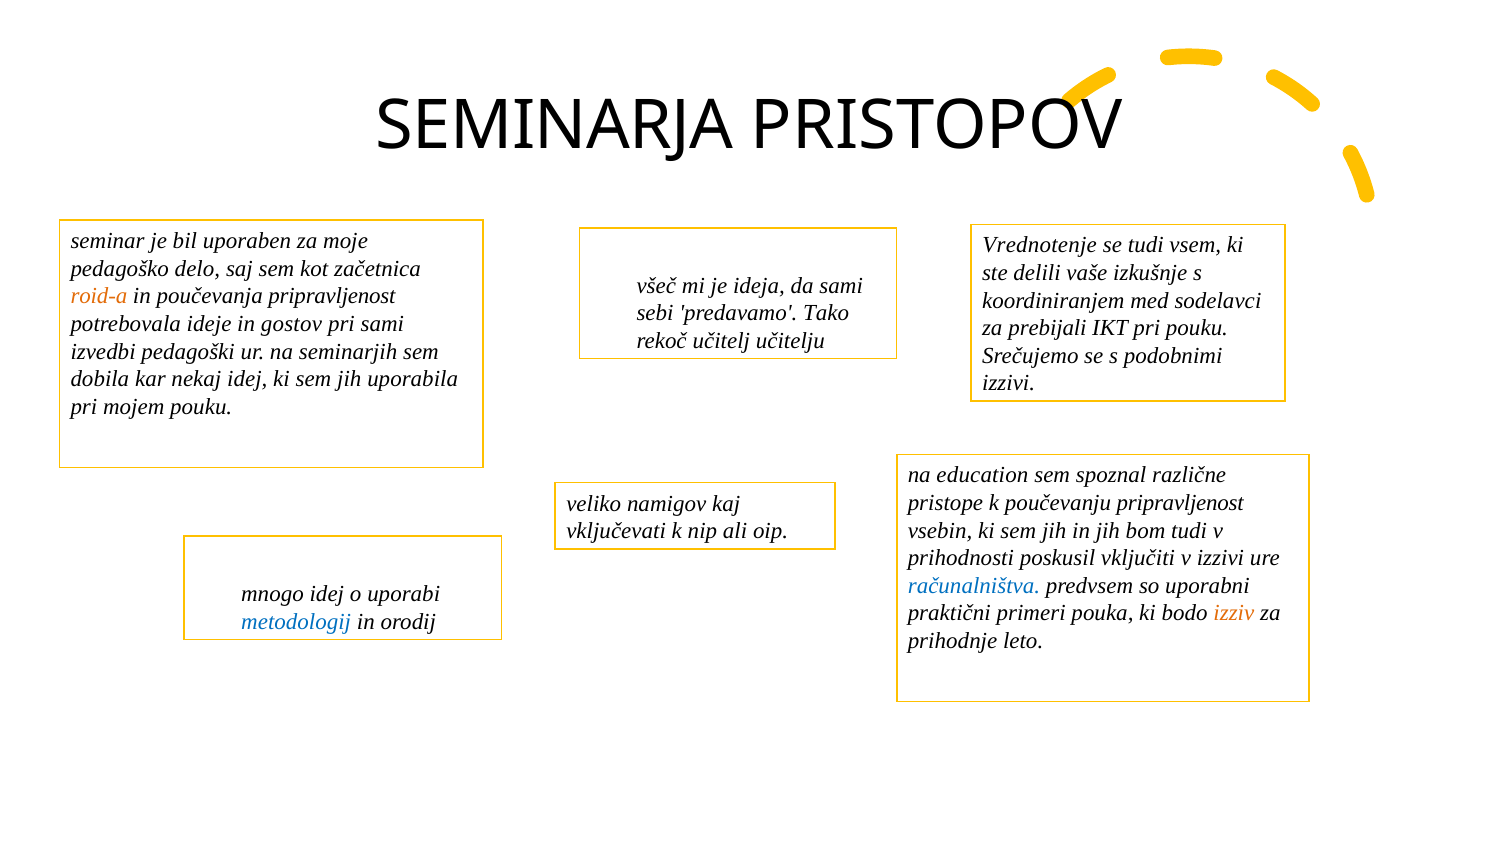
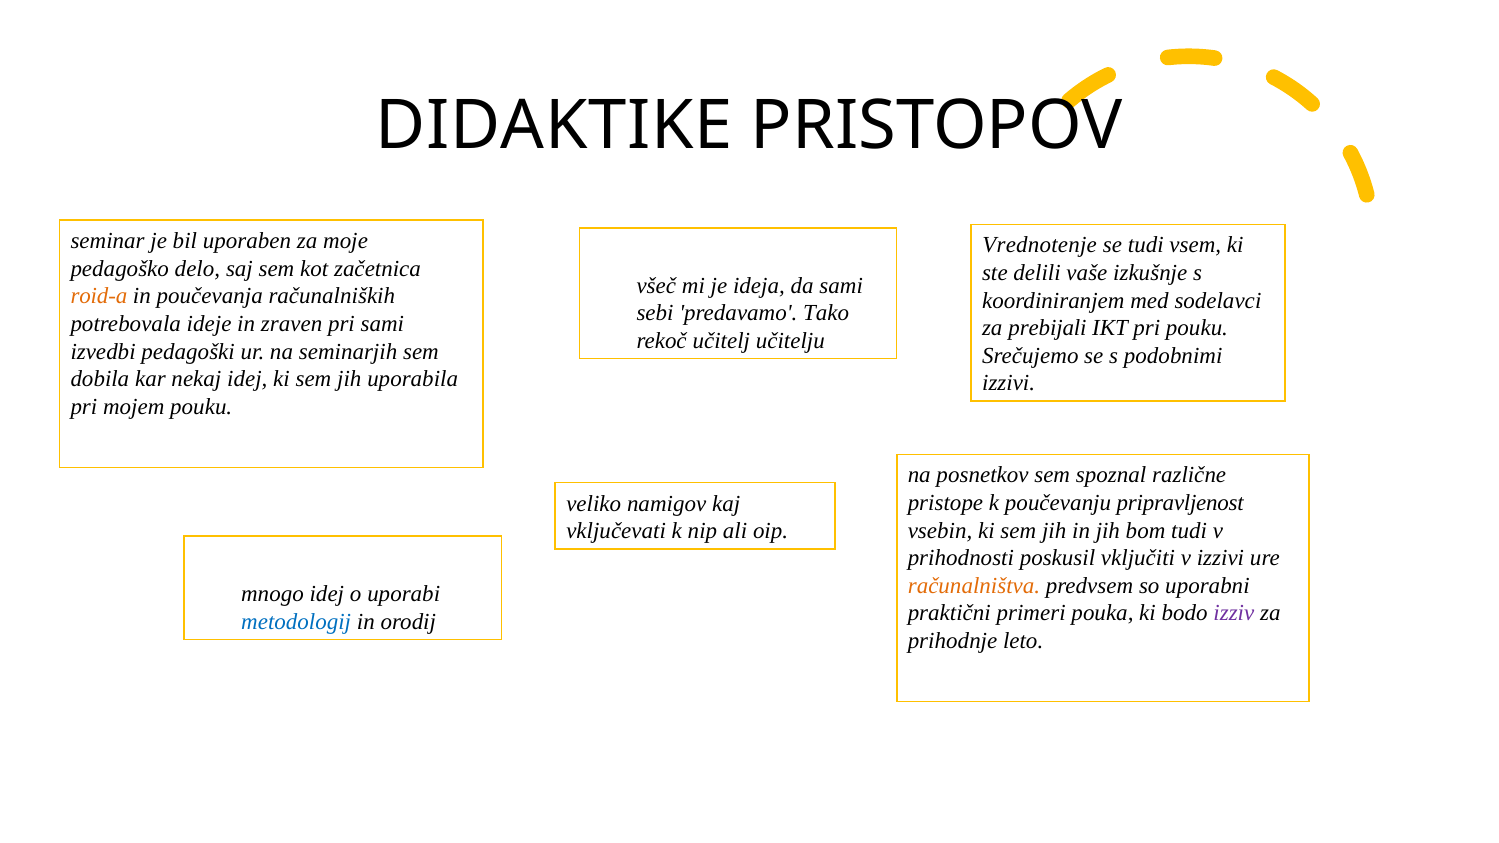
SEMINARJA: SEMINARJA -> DIDAKTIKE (554, 126)
poučevanja pripravljenost: pripravljenost -> računalniških (332, 296)
gostov: gostov -> zraven (292, 324)
education: education -> posnetkov (983, 475)
računalništva colour: blue -> orange (974, 586)
izziv colour: orange -> purple (1234, 613)
